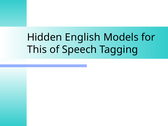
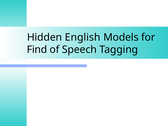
This: This -> Find (37, 50)
